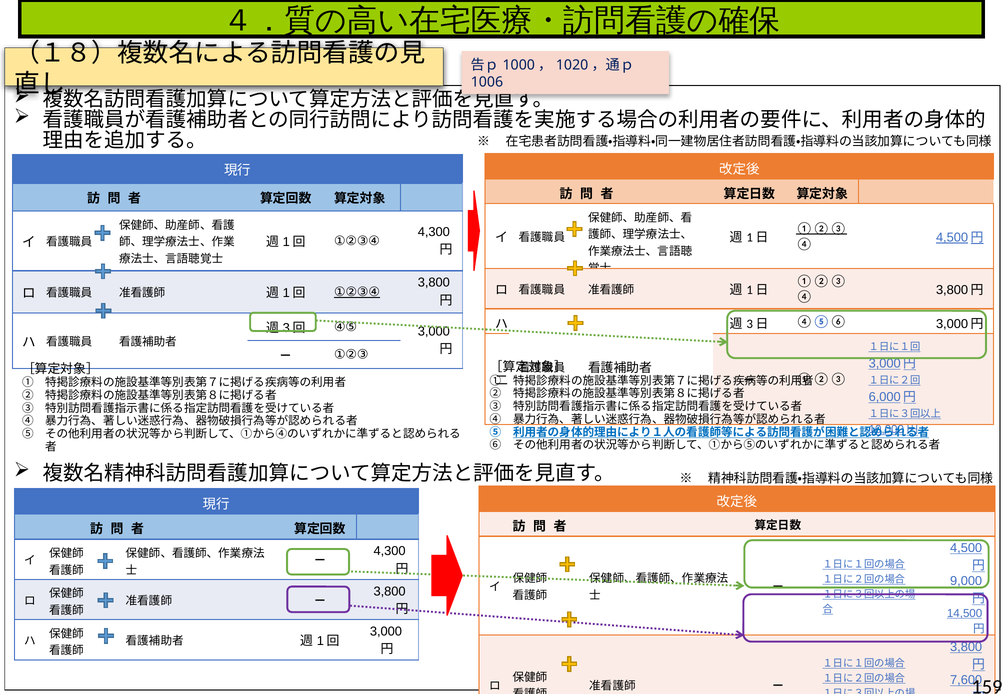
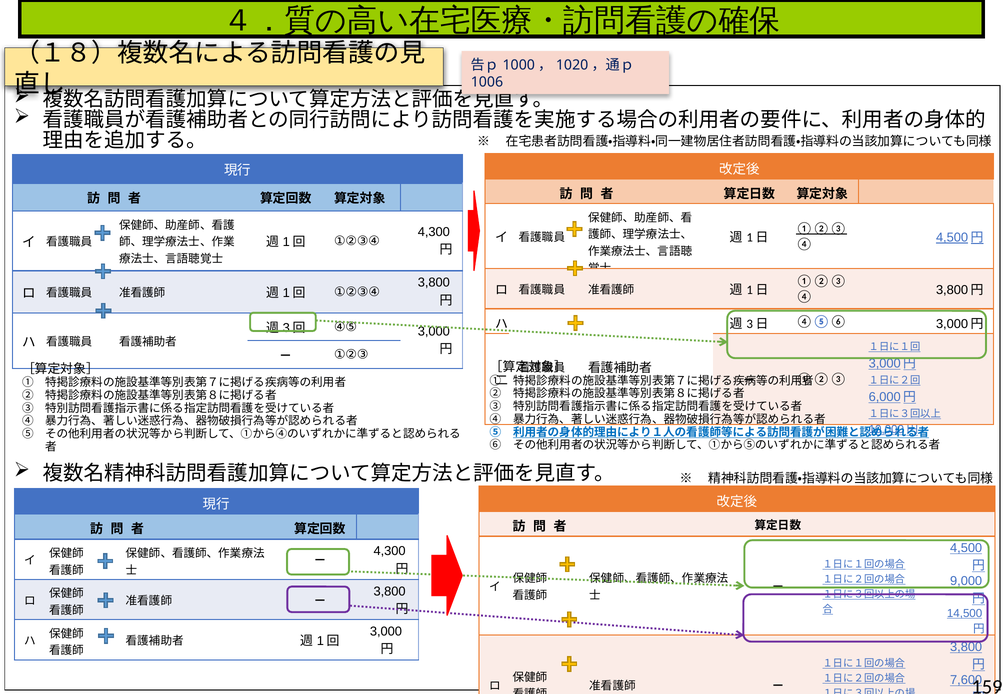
①②③④ underline: present -> none (357, 292)
